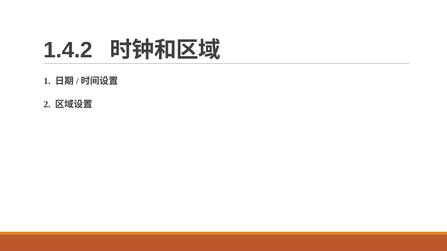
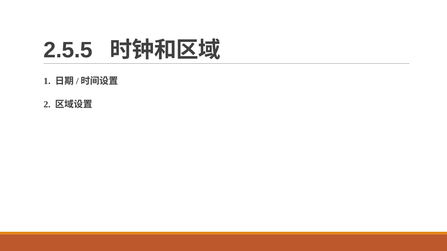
1.4.2: 1.4.2 -> 2.5.5 (68, 50)
